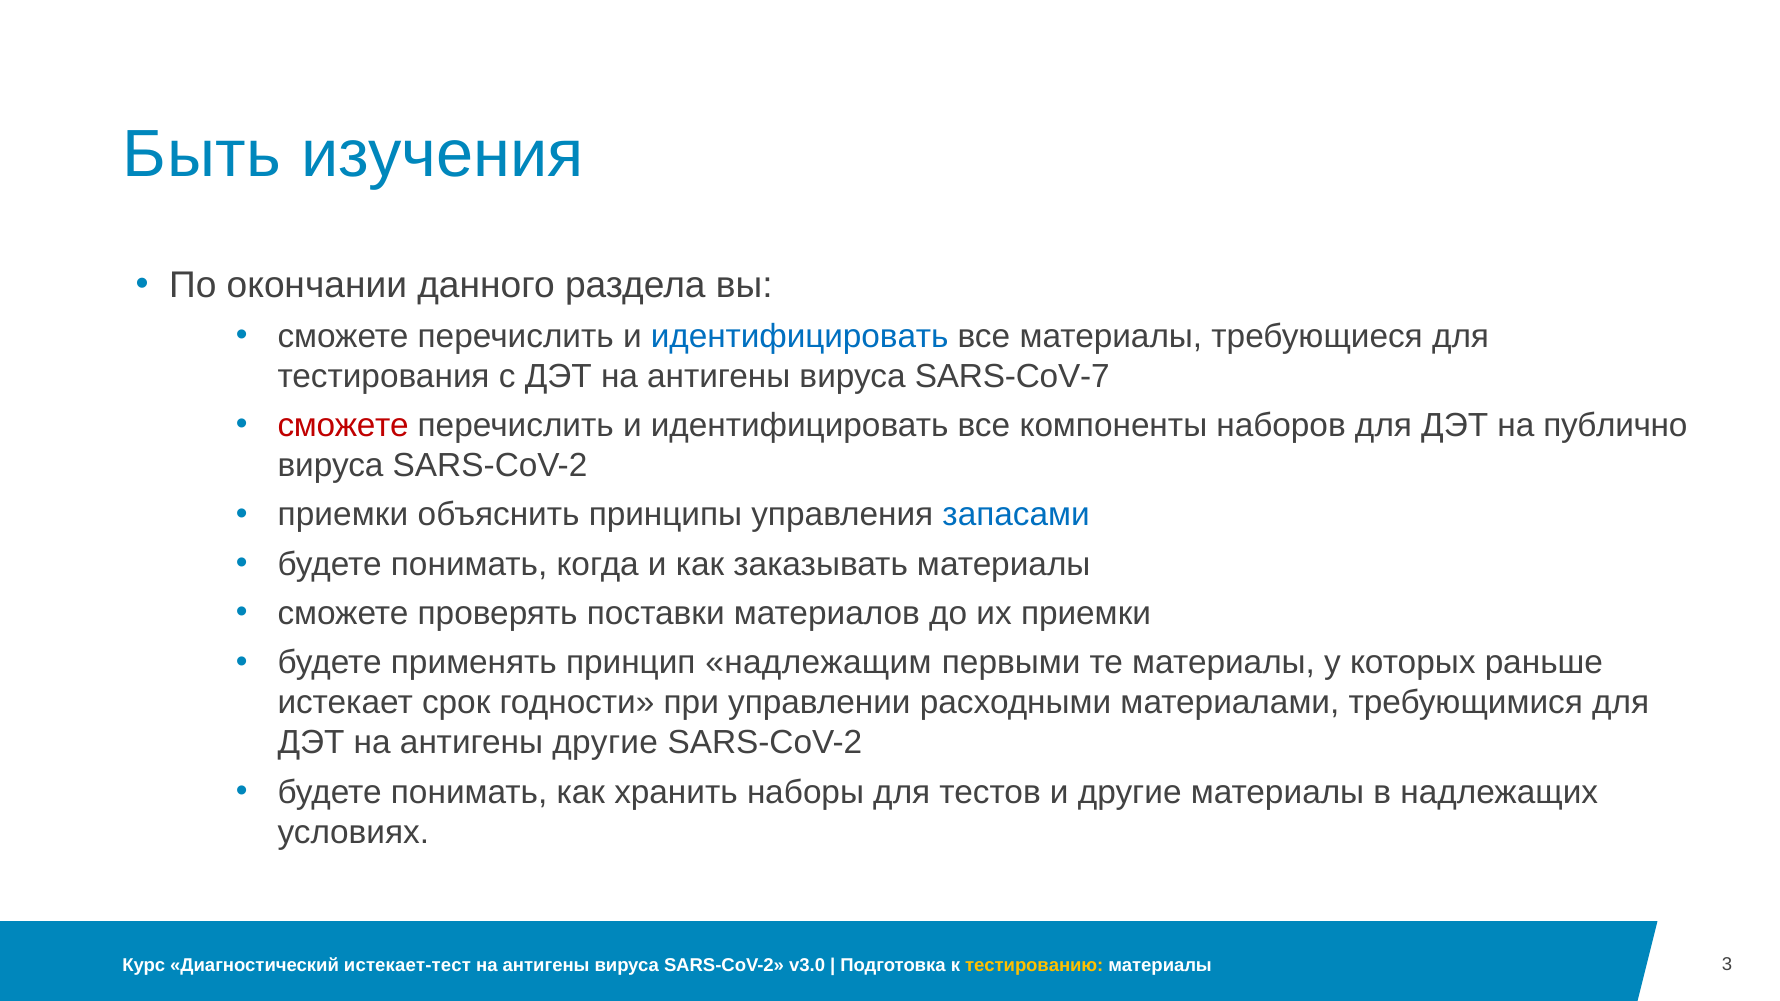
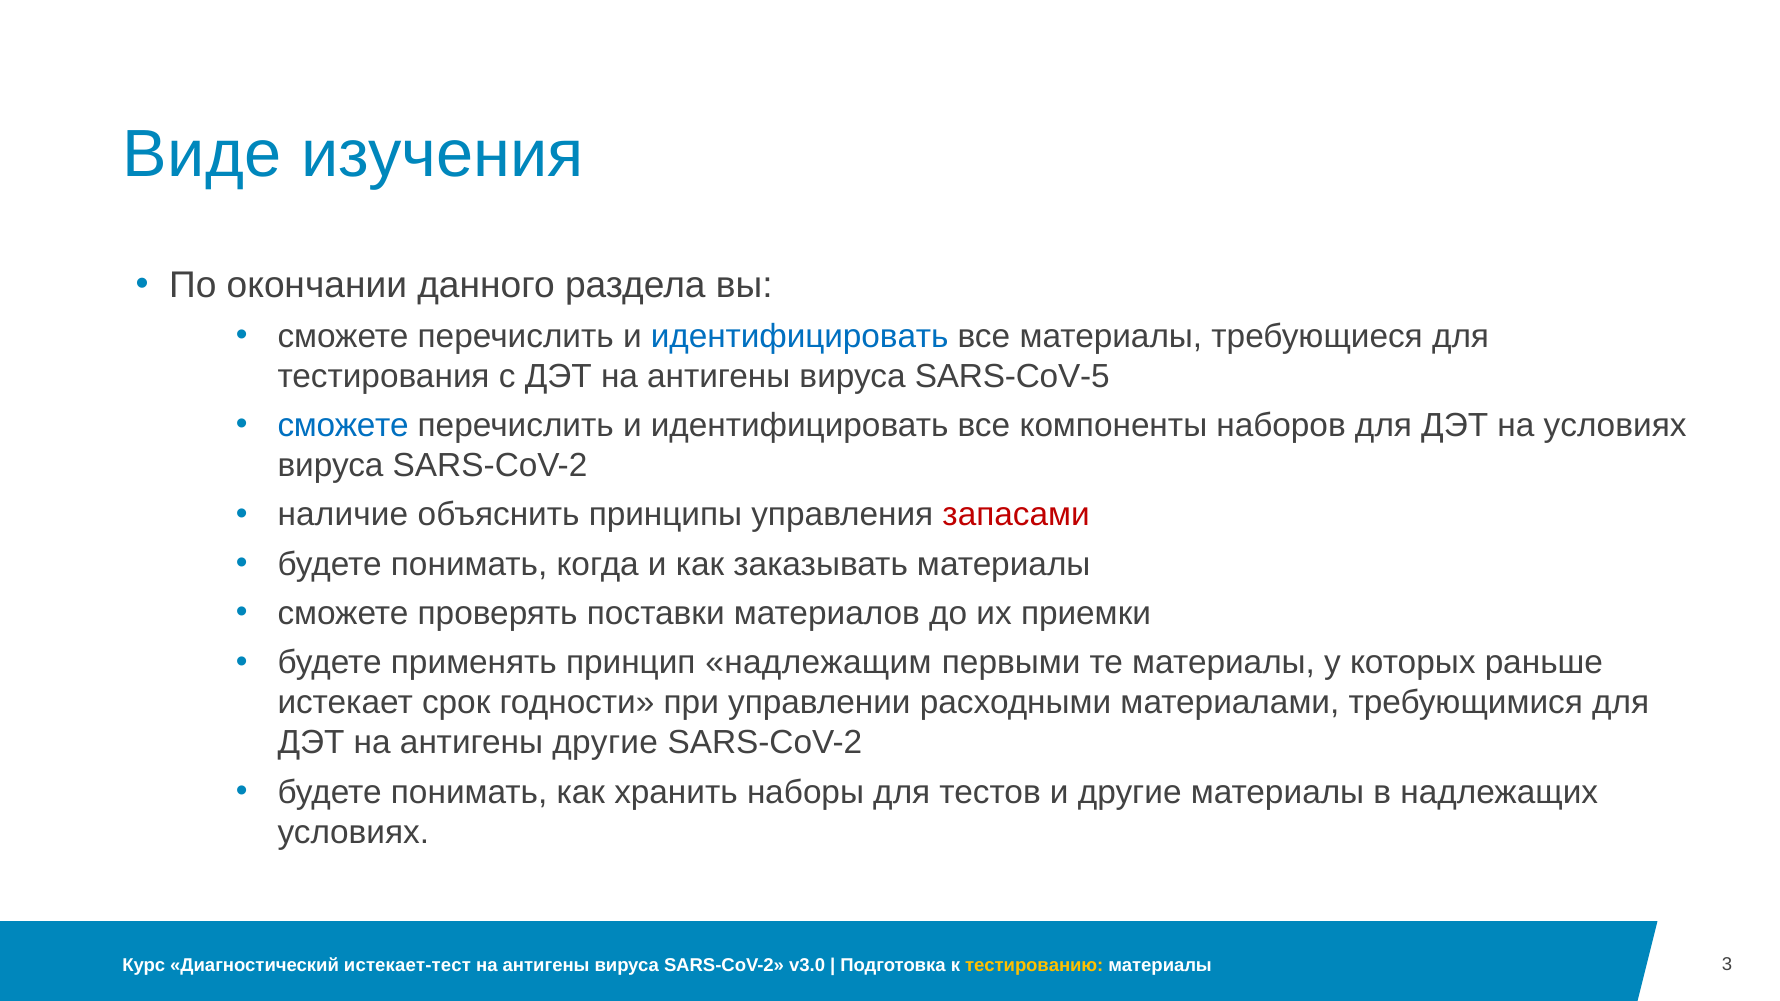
Быть: Быть -> Виде (202, 154)
SARS-CoV-7: SARS-CoV-7 -> SARS-CoV-5 (1012, 376)
сможете colour: red -> blue (343, 426)
на публично: публично -> условиях (1615, 426)
приемки: приемки -> наличие (343, 515)
запасами colour: blue -> red (1016, 515)
